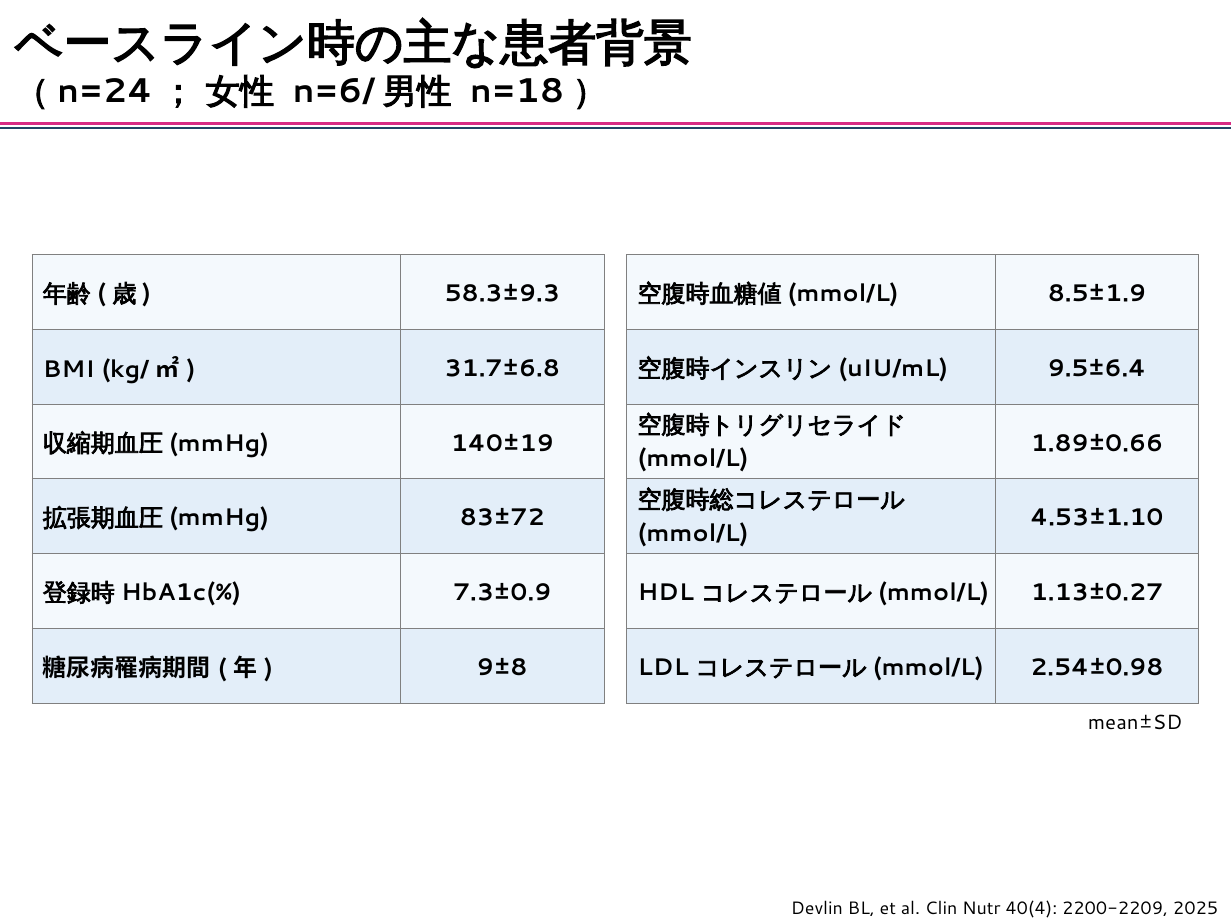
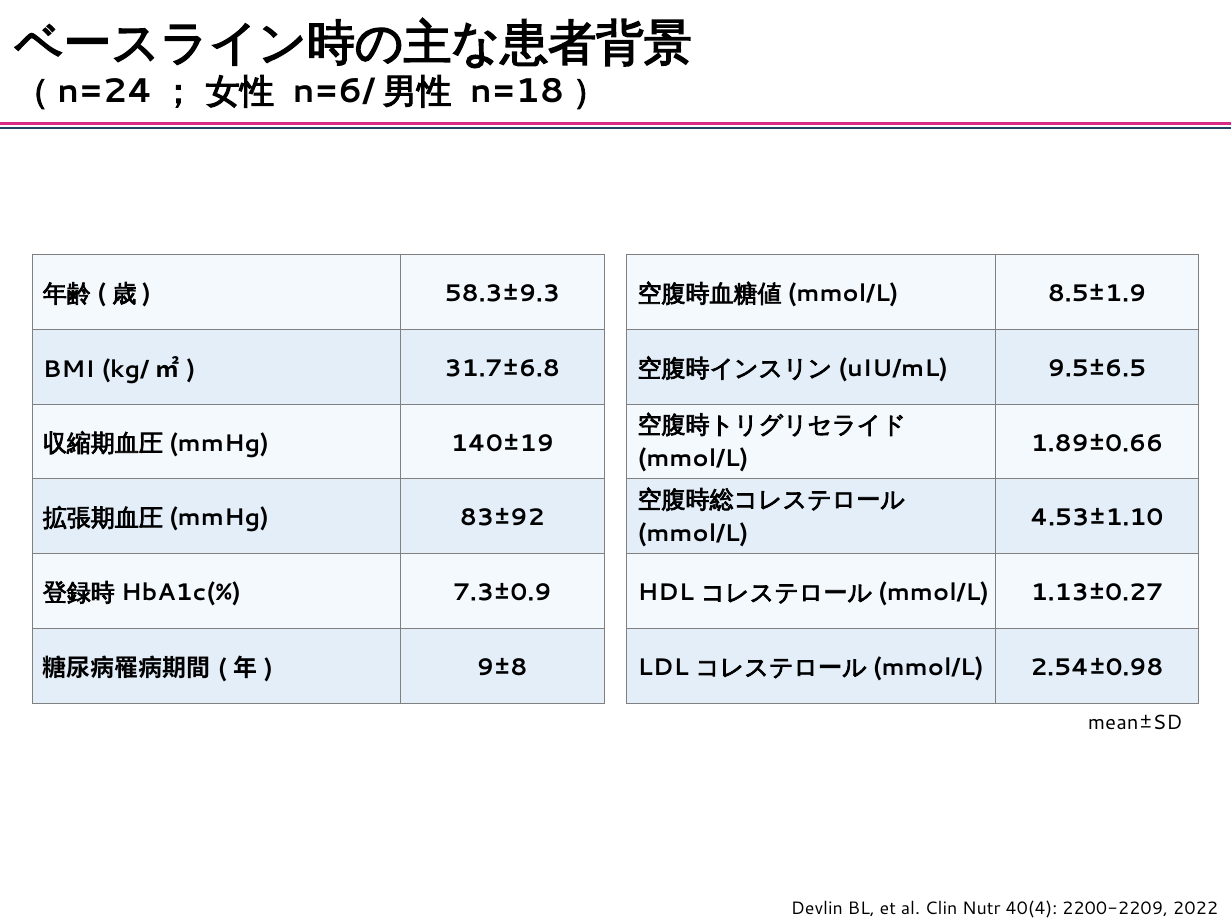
9.5±6.4: 9.5±6.4 -> 9.5±6.5 (1097, 368)
83±72: 83±72 -> 83±92 (502, 518)
2025: 2025 -> 2022 (1196, 908)
